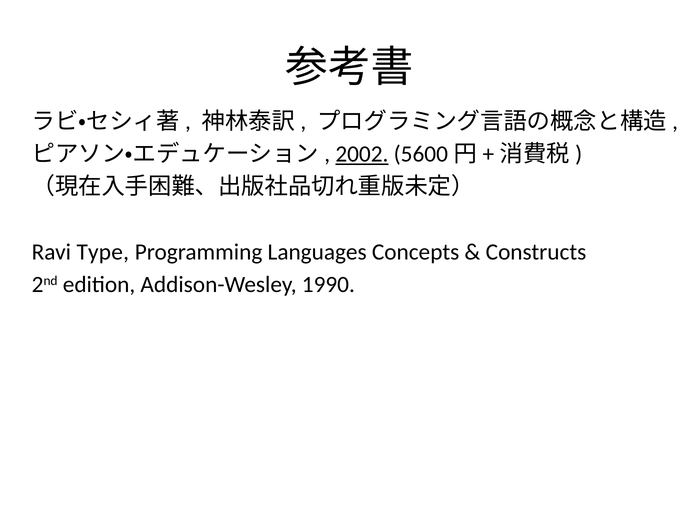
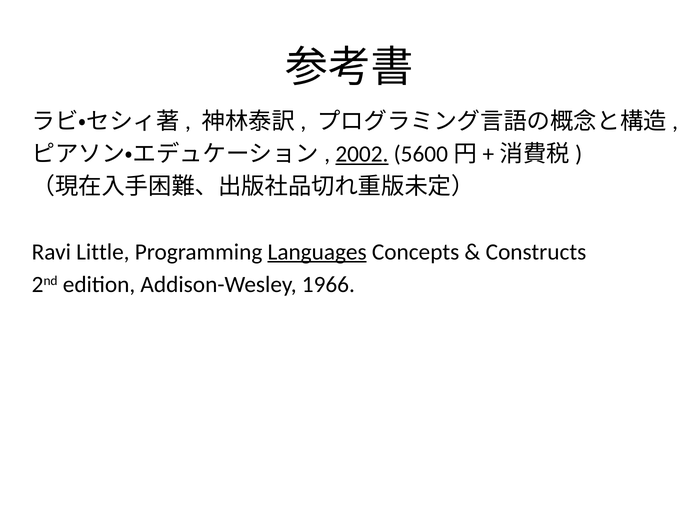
Type: Type -> Little (103, 252)
Languages underline: none -> present (317, 252)
1990: 1990 -> 1966 (328, 285)
